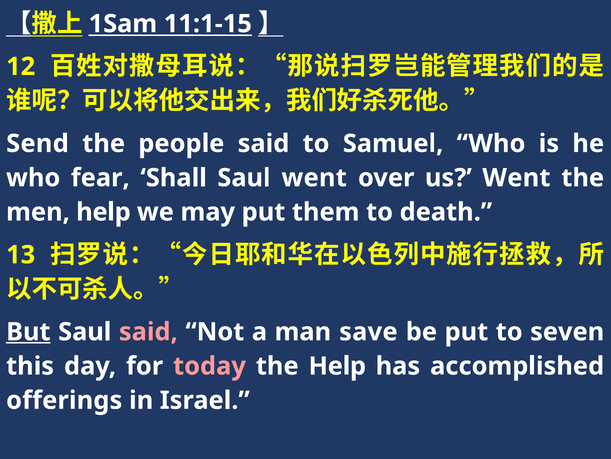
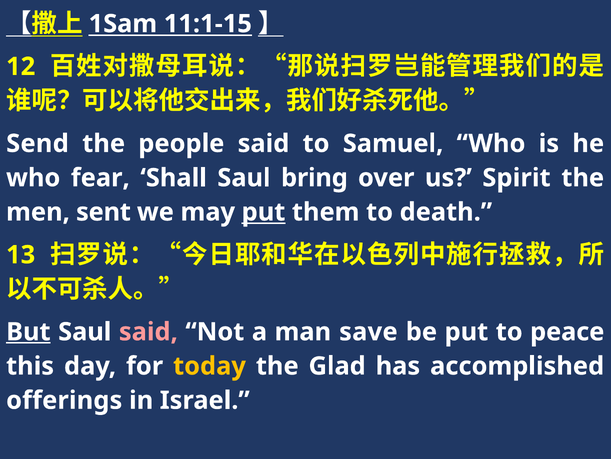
Saul went: went -> bring (314, 178)
us Went: Went -> Spirit (517, 178)
men help: help -> sent (103, 212)
put underline: none -> present (263, 212)
seven: seven -> peace (567, 331)
today colour: pink -> yellow (209, 366)
the Help: Help -> Glad (337, 366)
